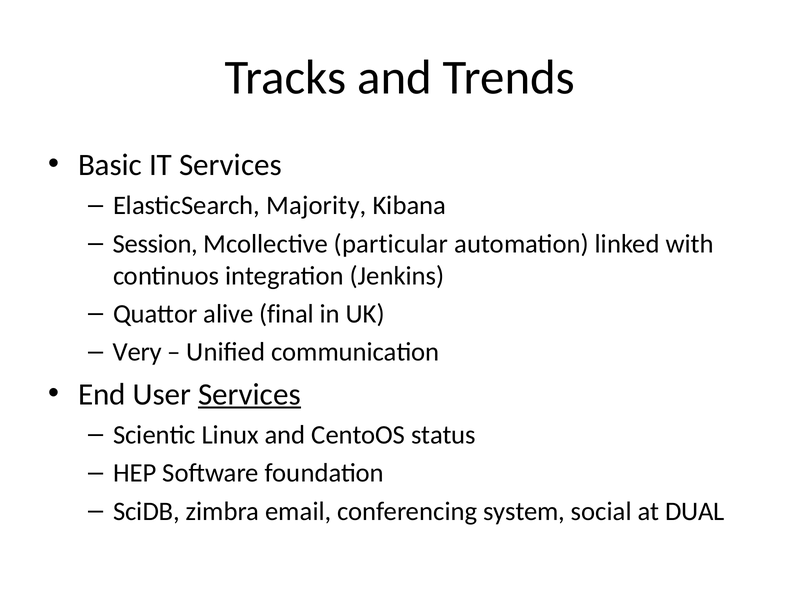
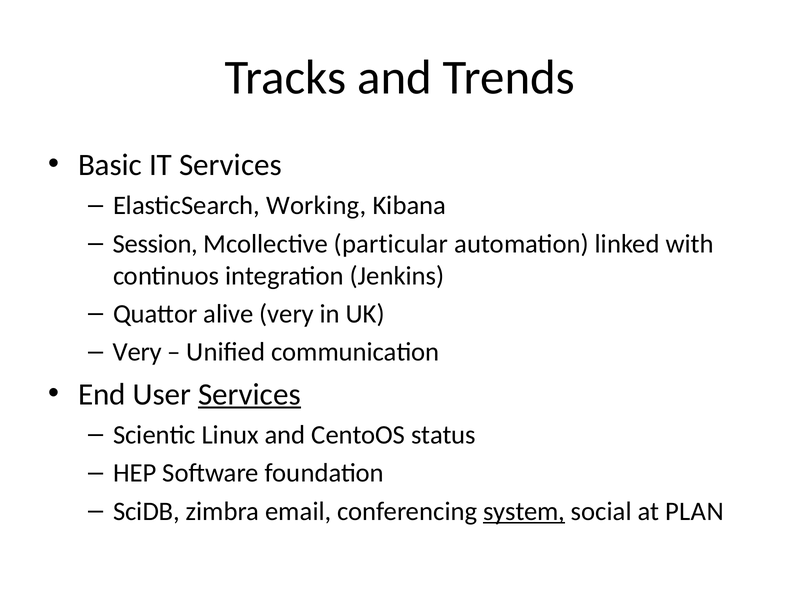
Majority: Majority -> Working (316, 205)
alive final: final -> very (287, 314)
system underline: none -> present (524, 511)
DUAL: DUAL -> PLAN (695, 511)
